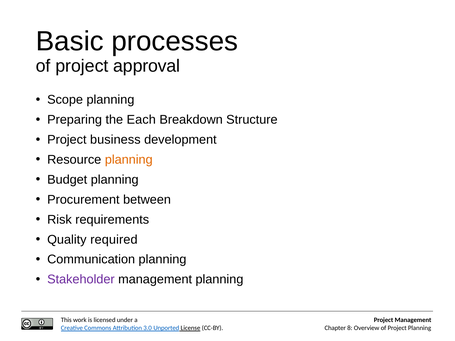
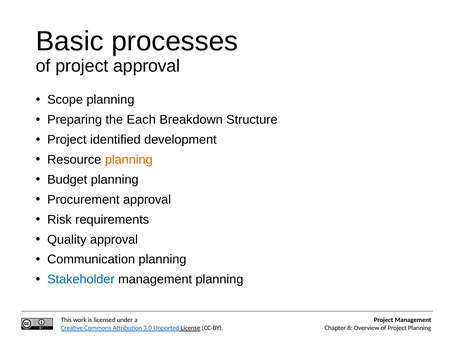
business: business -> identified (115, 140)
Procurement between: between -> approval (147, 200)
Quality required: required -> approval (114, 240)
Stakeholder colour: purple -> blue (81, 280)
